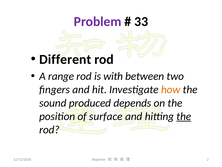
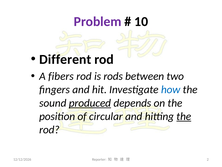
33: 33 -> 10 (141, 21)
range: range -> fibers (61, 76)
with: with -> rods (113, 76)
how colour: orange -> blue (171, 89)
produced underline: none -> present (90, 103)
surface: surface -> circular (106, 116)
